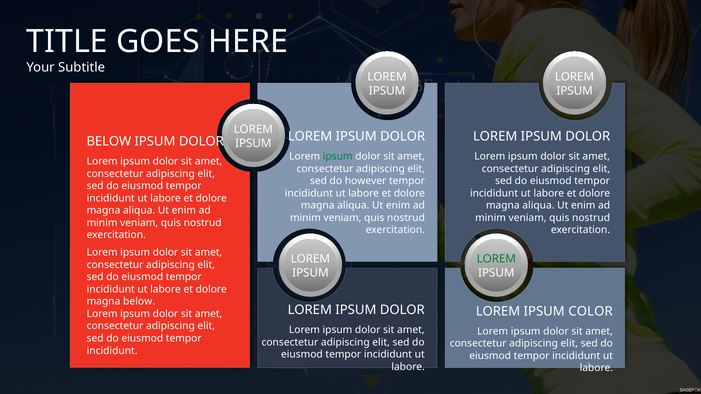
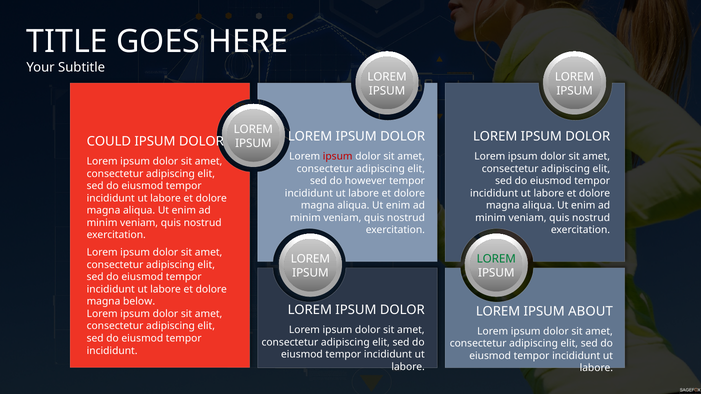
BELOW: BELOW -> COULD (109, 142)
ipsum colour: green -> red (338, 157)
COLOR: COLOR -> ABOUT (591, 312)
